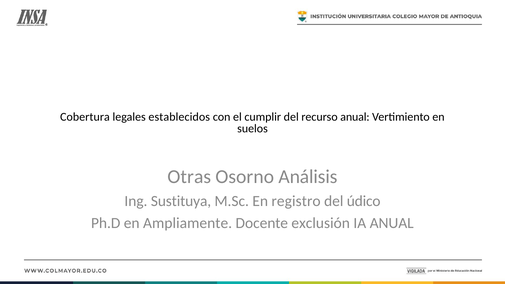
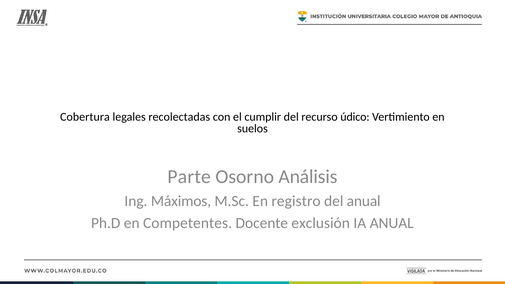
establecidos: establecidos -> recolectadas (179, 117)
recurso anual: anual -> údico (355, 117)
Otras: Otras -> Parte (189, 177)
Sustituya: Sustituya -> Máximos (181, 201)
del údico: údico -> anual (364, 201)
Ampliamente: Ampliamente -> Competentes (188, 223)
